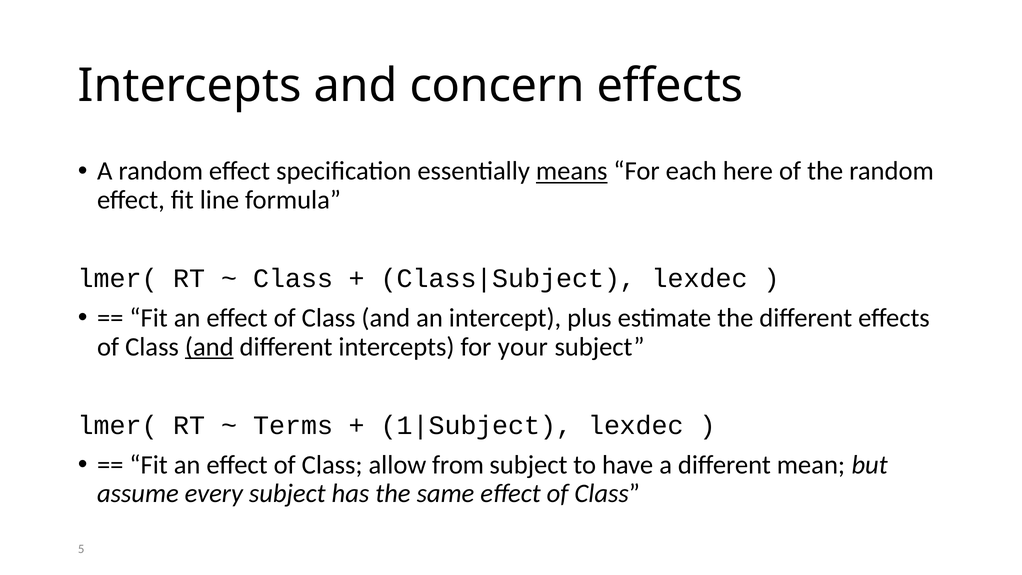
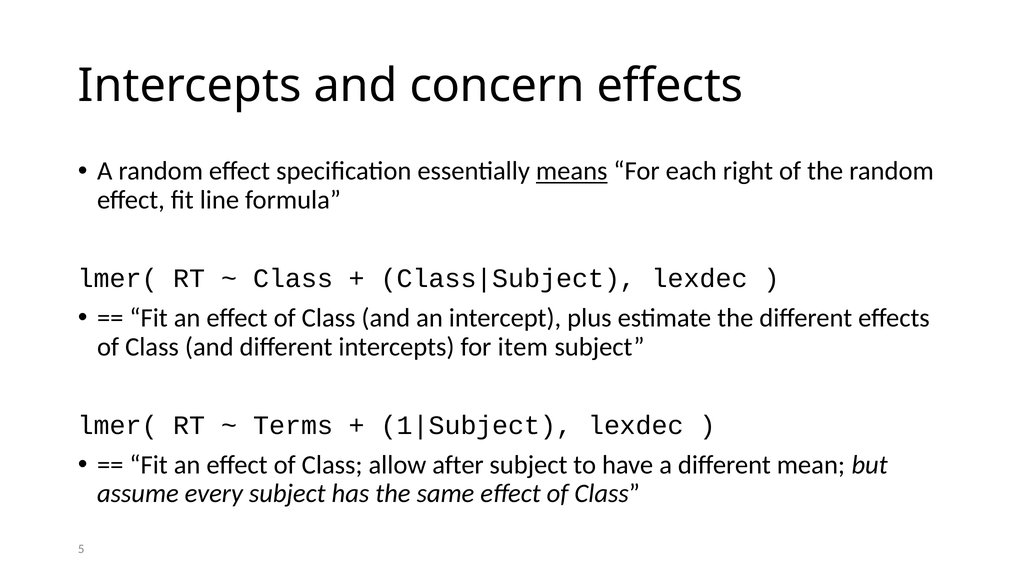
here: here -> right (748, 171)
and underline: present -> none (209, 347)
your: your -> item (523, 347)
from: from -> after (458, 465)
